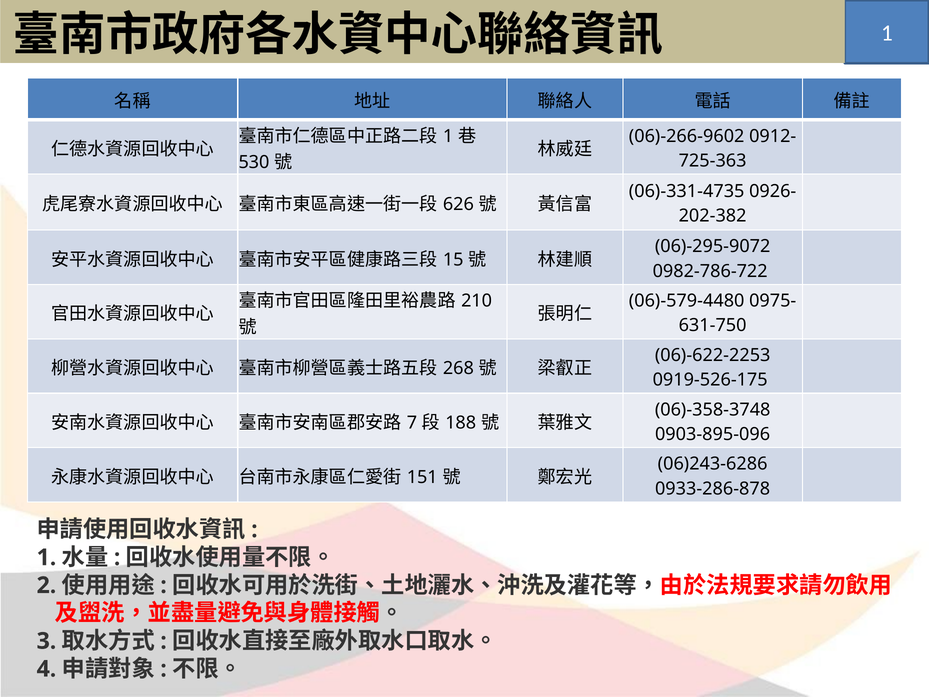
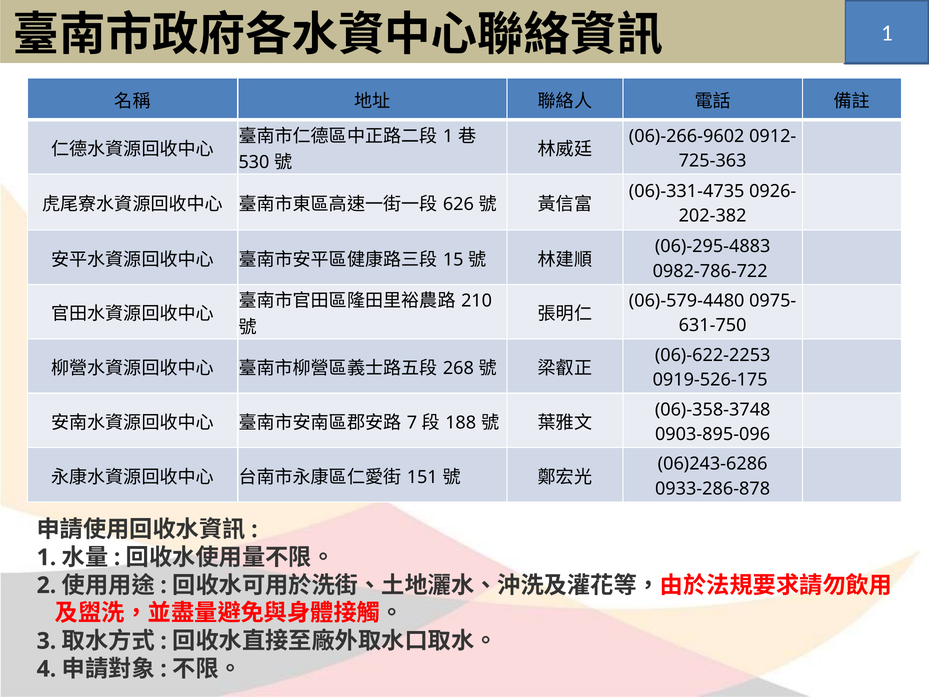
06)-295-9072: 06)-295-9072 -> 06)-295-4883 (713, 246)
